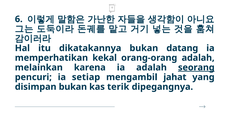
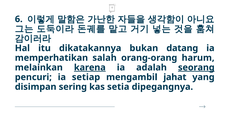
kekal: kekal -> salah (105, 58)
orang-orang adalah: adalah -> harum (198, 58)
karena underline: none -> present (90, 68)
disimpan bukan: bukan -> sering (73, 87)
terik: terik -> setia (118, 87)
